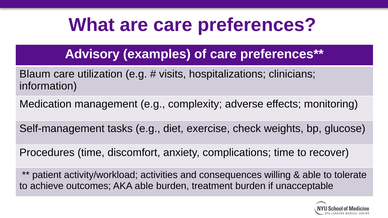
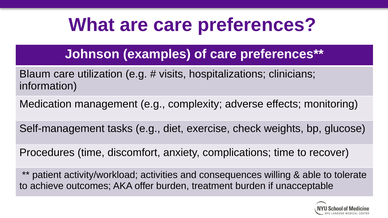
Advisory: Advisory -> Johnson (92, 54)
AKA able: able -> offer (144, 186)
